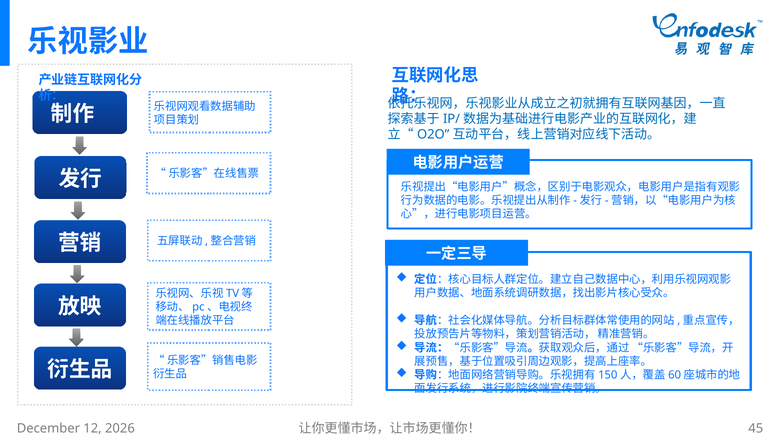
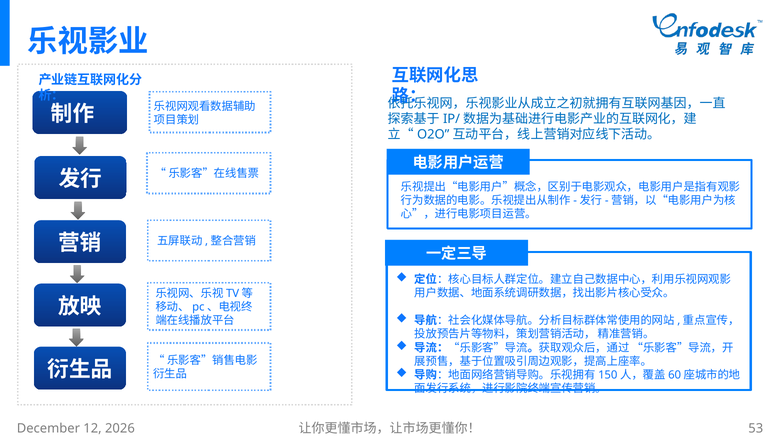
45: 45 -> 53 (756, 428)
